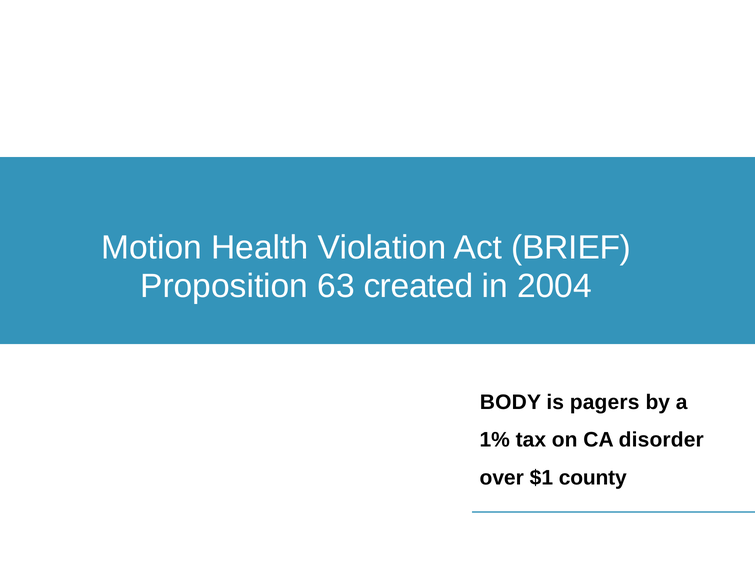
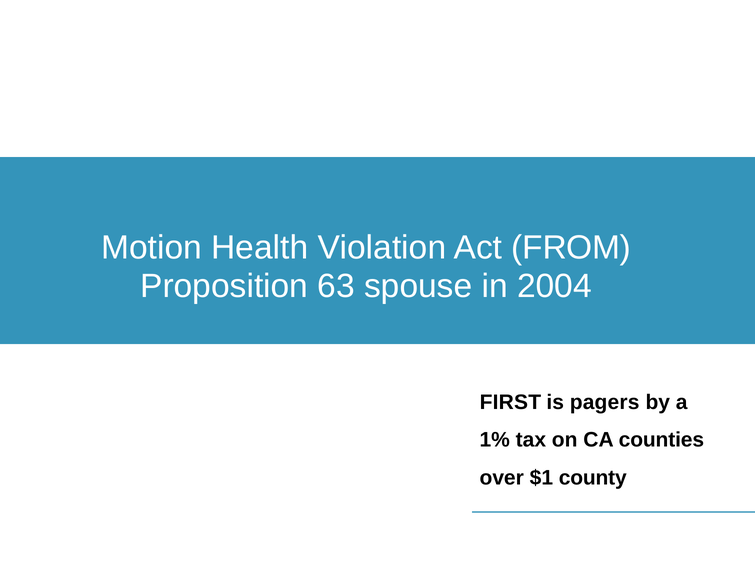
BRIEF: BRIEF -> FROM (571, 247)
created: created -> spouse (418, 286)
BODY: BODY -> FIRST (510, 402)
disorder: disorder -> counties (661, 439)
